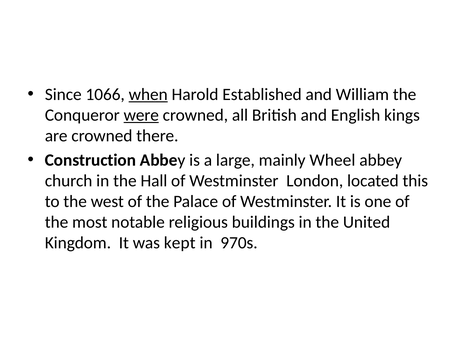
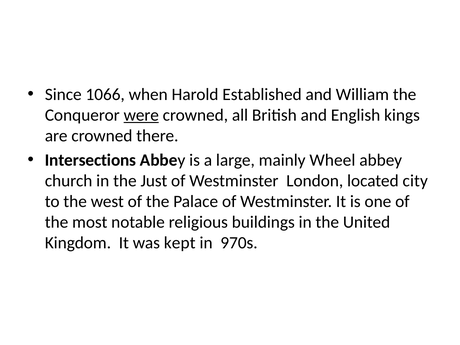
when underline: present -> none (148, 94)
Construction: Construction -> Intersections (91, 160)
Hall: Hall -> Just (154, 181)
this: this -> city (415, 181)
